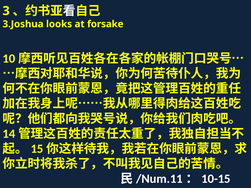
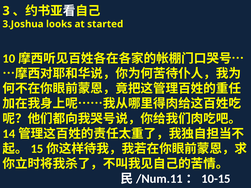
forsake: forsake -> started (105, 24)
